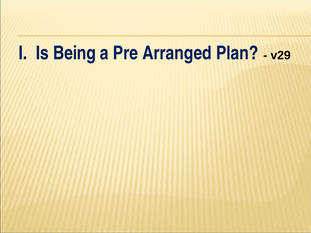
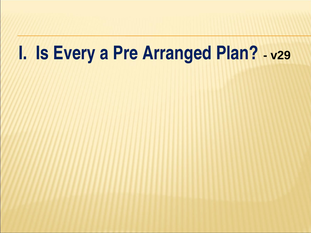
Being: Being -> Every (74, 53)
